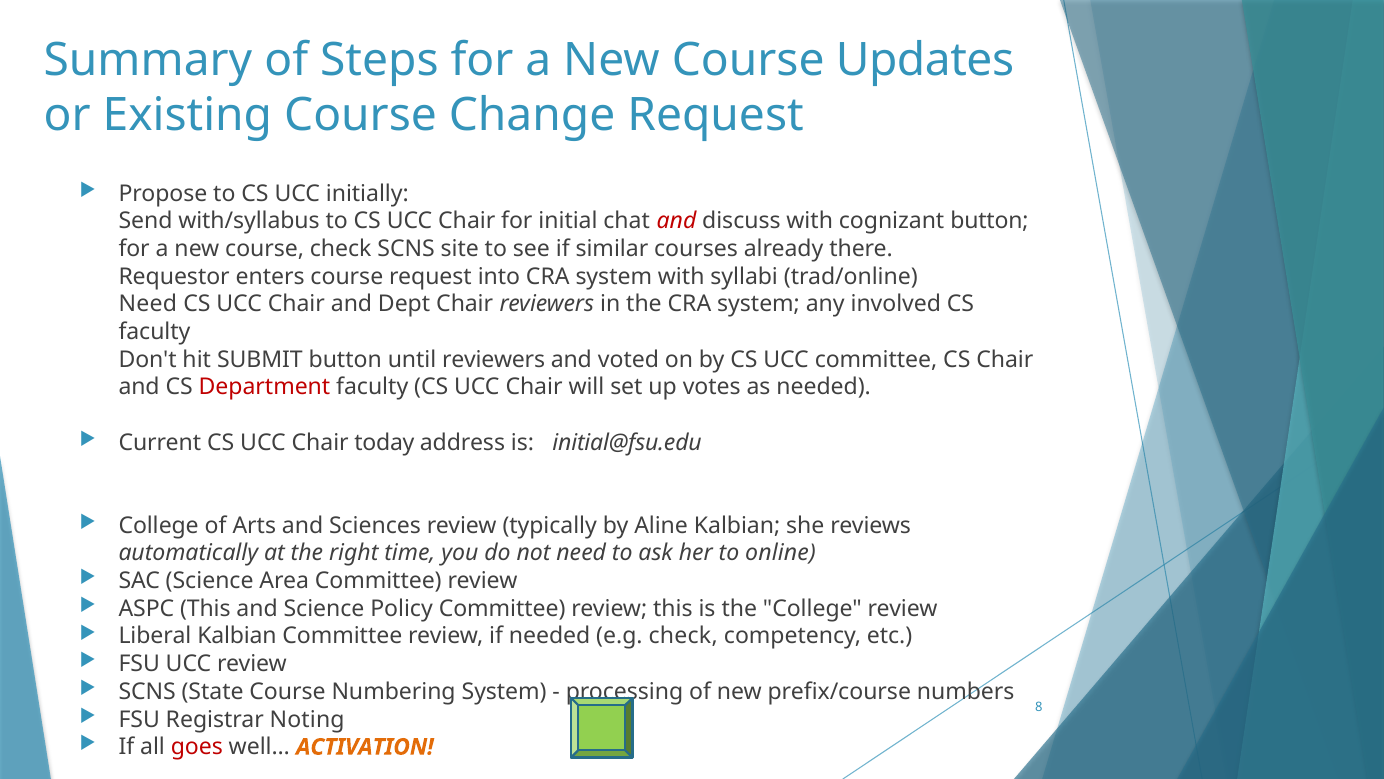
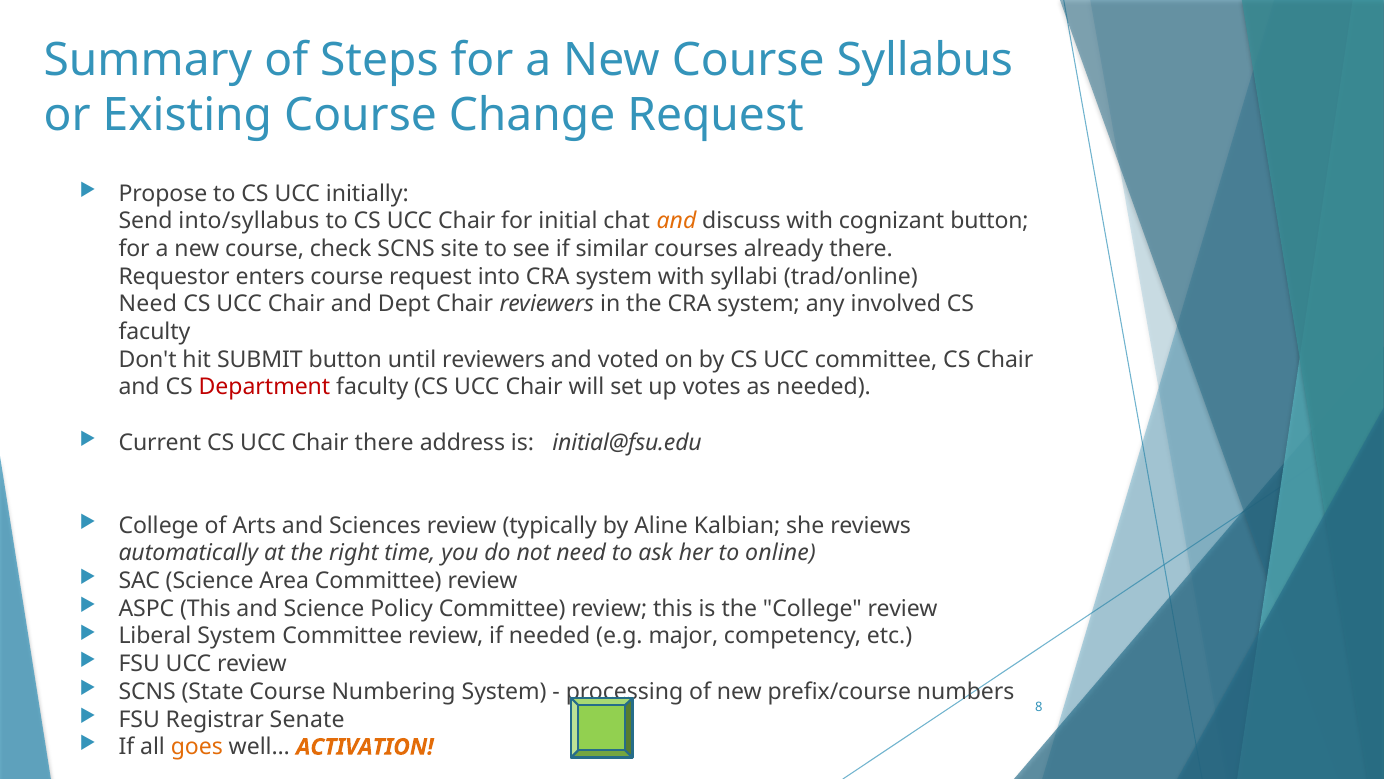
Updates: Updates -> Syllabus (925, 60)
with/syllabus: with/syllabus -> into/syllabus (249, 221)
and colour: red -> orange (677, 221)
Chair today: today -> there (384, 442)
Liberal Kalbian: Kalbian -> System (237, 636)
e.g check: check -> major (683, 636)
Noting: Noting -> Senate (307, 719)
goes colour: red -> orange (197, 747)
